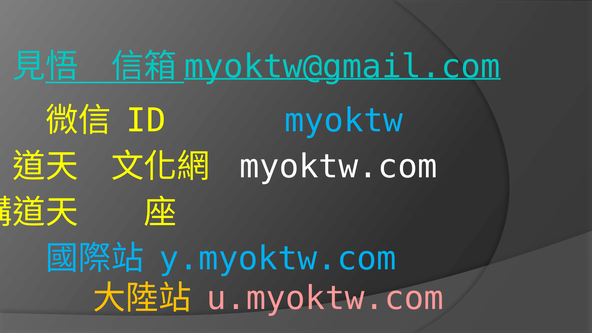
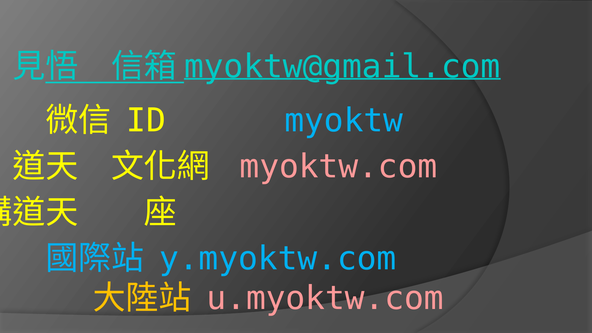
myoktw.com colour: white -> pink (338, 167)
